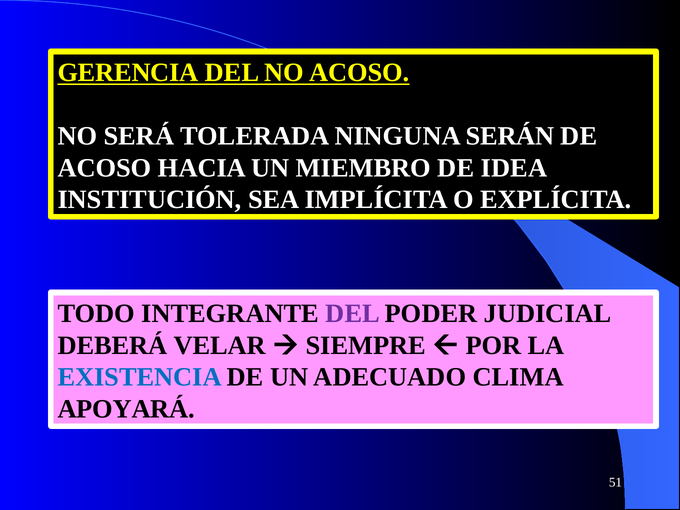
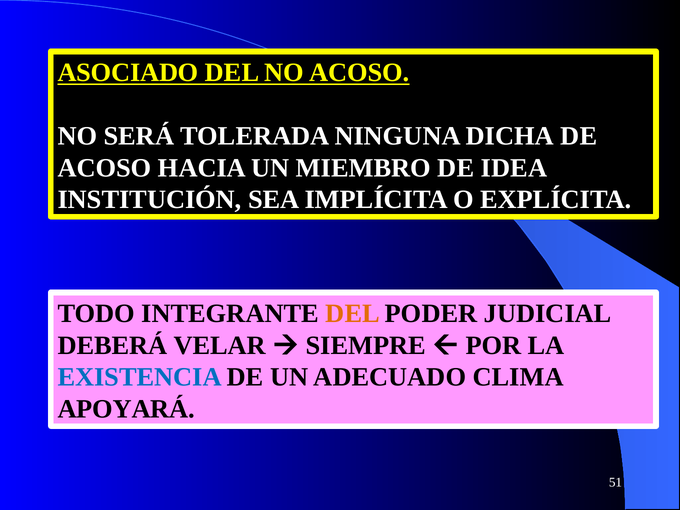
GERENCIA: GERENCIA -> ASOCIADO (128, 73)
SERÁN: SERÁN -> DICHA (510, 136)
DEL colour: purple -> orange (353, 314)
